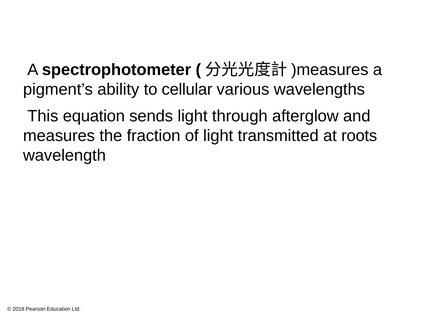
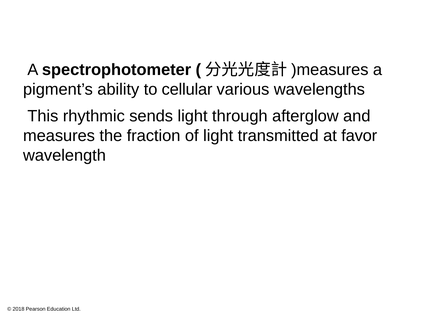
equation: equation -> rhythmic (94, 116)
roots: roots -> favor (359, 136)
